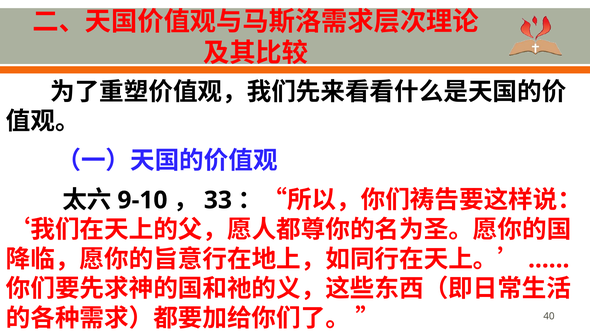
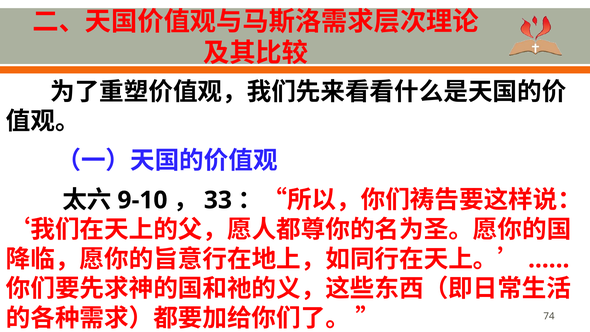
40: 40 -> 74 (549, 316)
